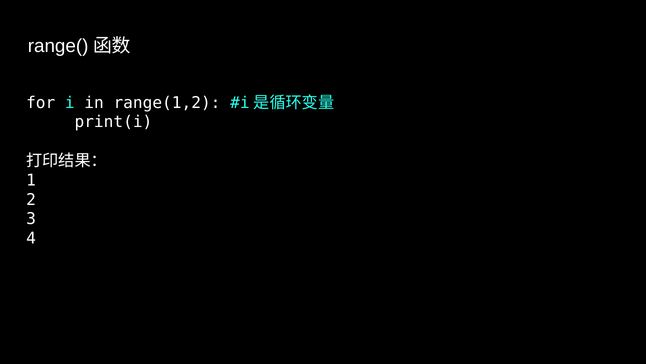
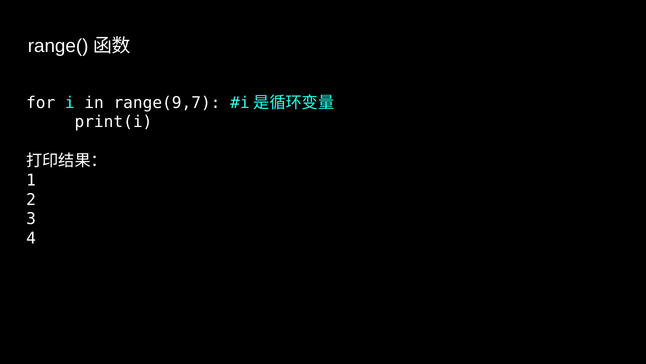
range(1,2: range(1,2 -> range(9,7 (167, 102)
